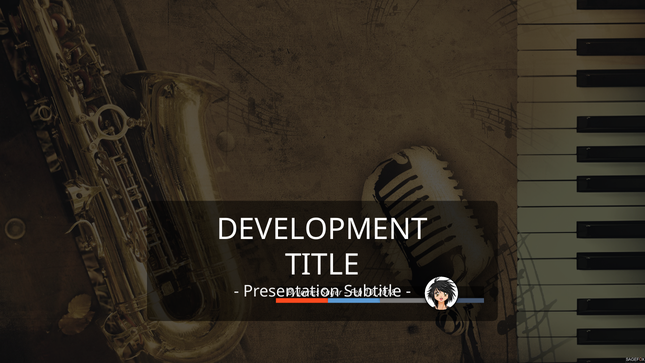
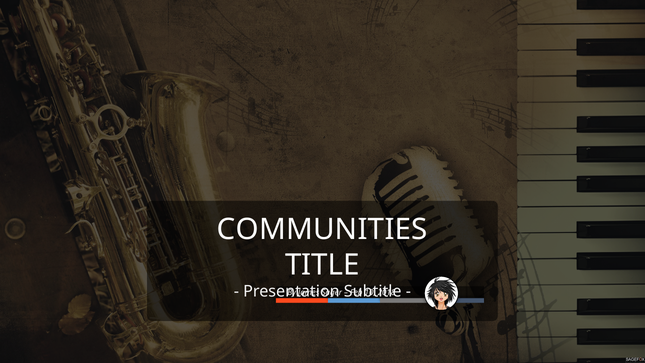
DEVELOPMENT: DEVELOPMENT -> COMMUNITIES (322, 230)
